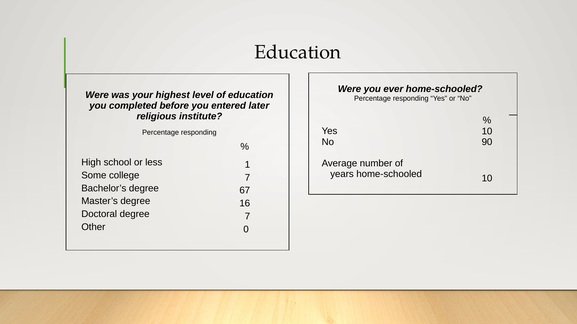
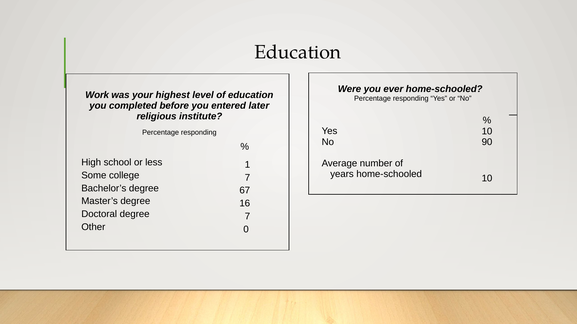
Were: Were -> Work (97, 95)
